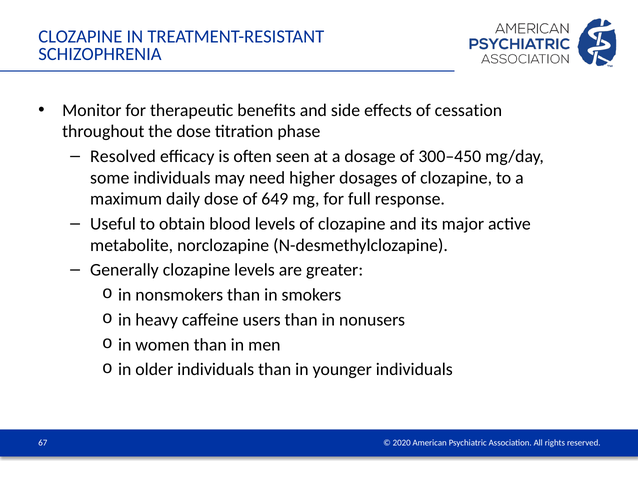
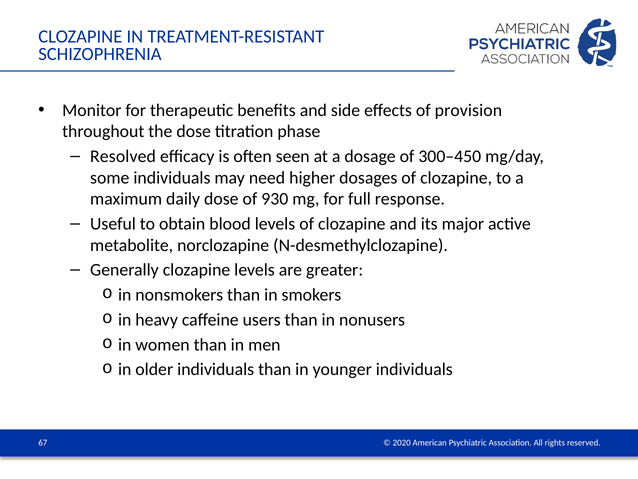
cessation: cessation -> provision (468, 110)
649: 649 -> 930 (275, 199)
